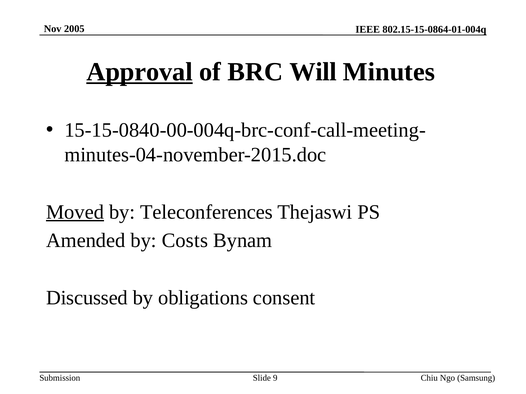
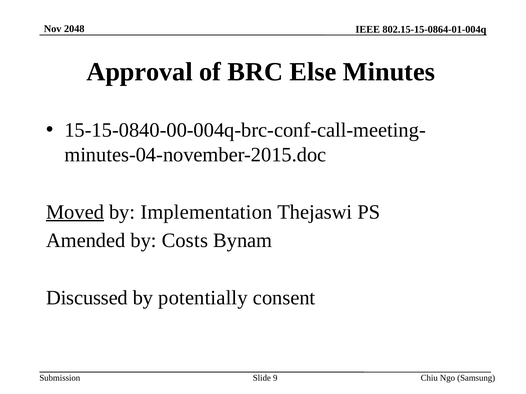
2005: 2005 -> 2048 (74, 29)
Approval underline: present -> none (140, 72)
Will: Will -> Else (313, 72)
Teleconferences: Teleconferences -> Implementation (206, 212)
obligations: obligations -> potentially (203, 298)
